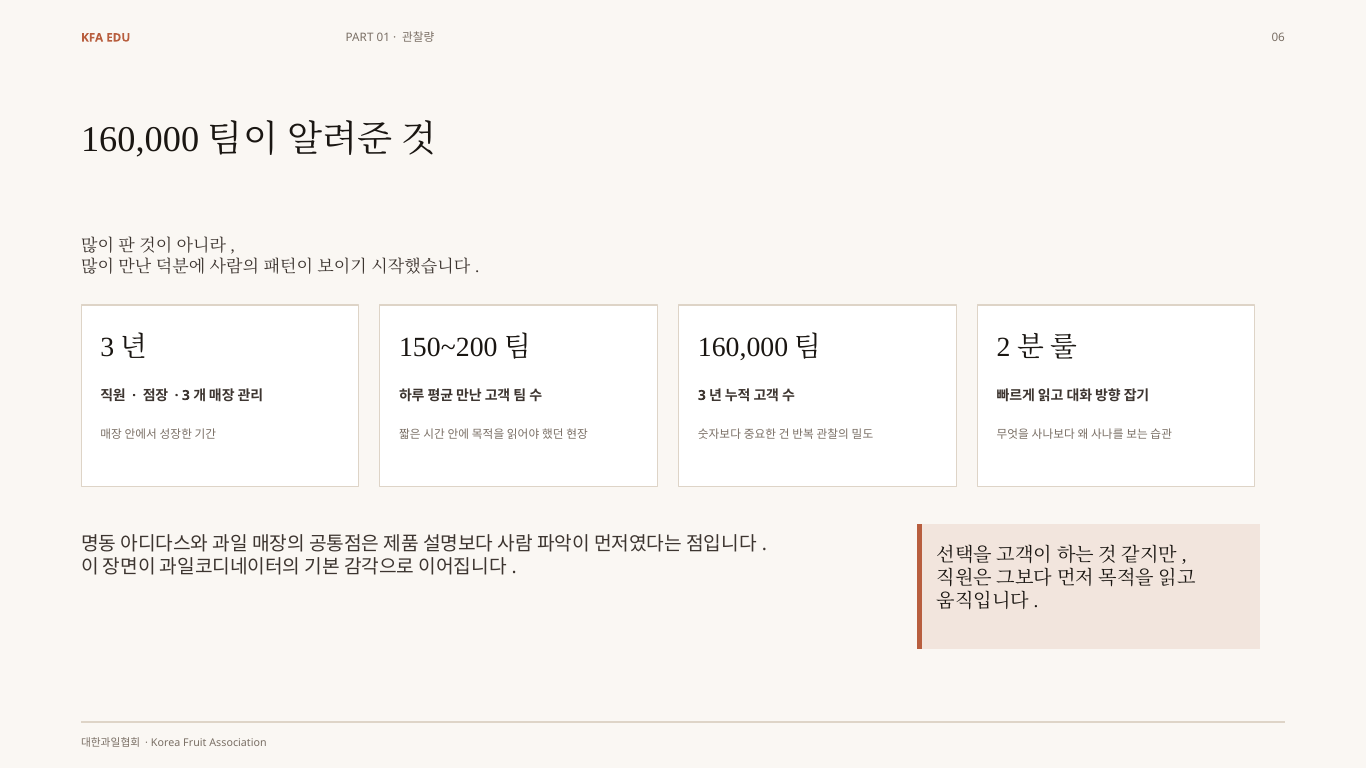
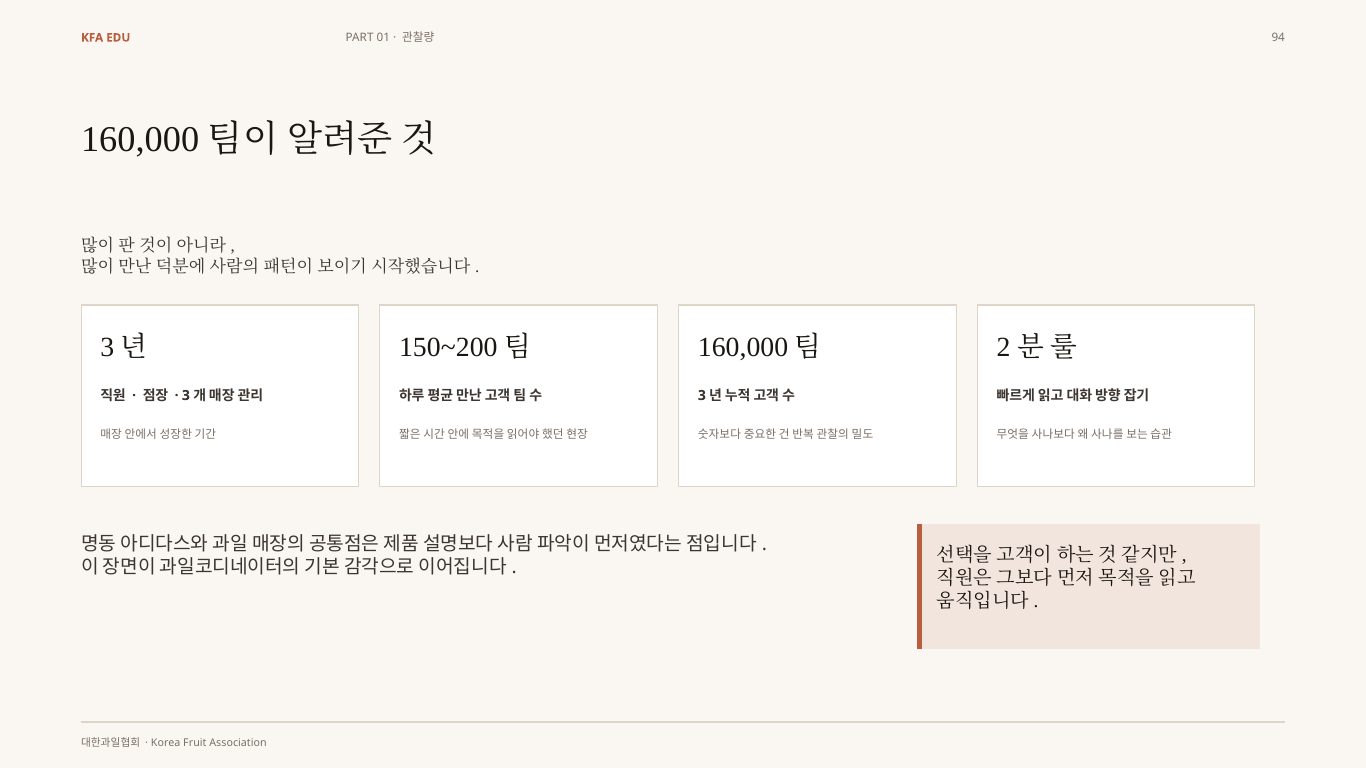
06: 06 -> 94 (1278, 38)
